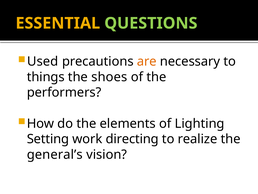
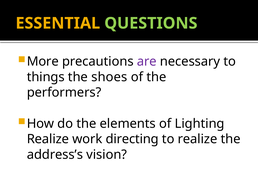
Used: Used -> More (43, 61)
are colour: orange -> purple (147, 61)
Setting: Setting -> Realize (48, 139)
general’s: general’s -> address’s (55, 154)
